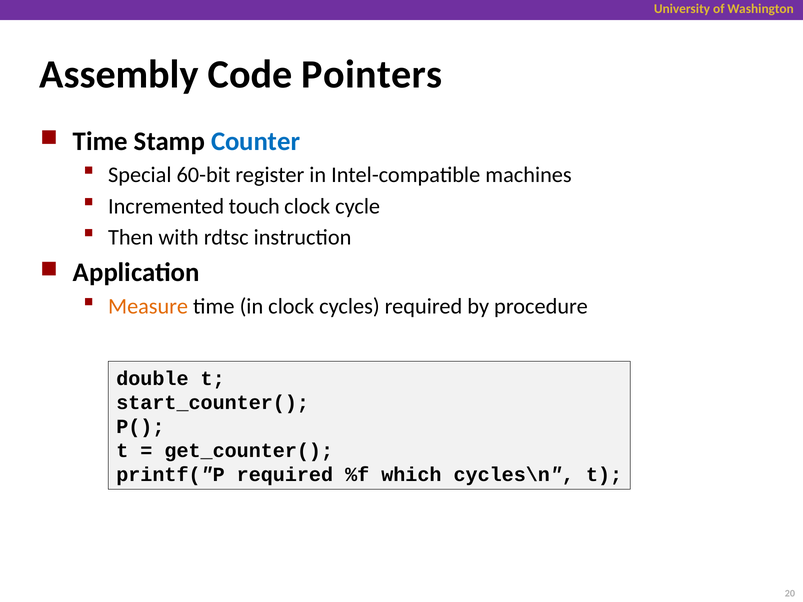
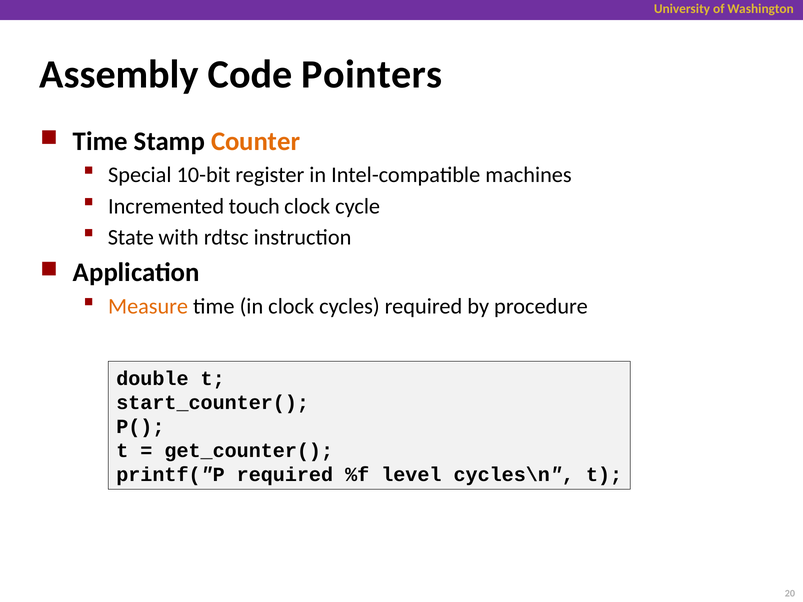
Counter colour: blue -> orange (256, 142)
60-bit: 60-bit -> 10-bit (203, 175)
Then: Then -> State (131, 238)
which: which -> level (411, 475)
